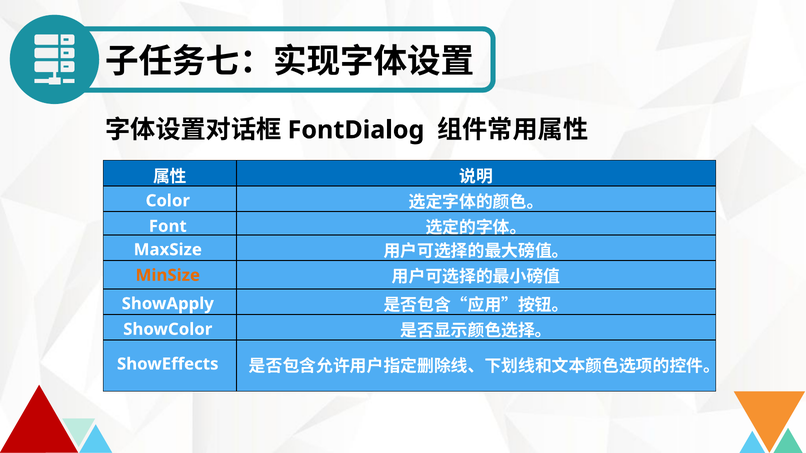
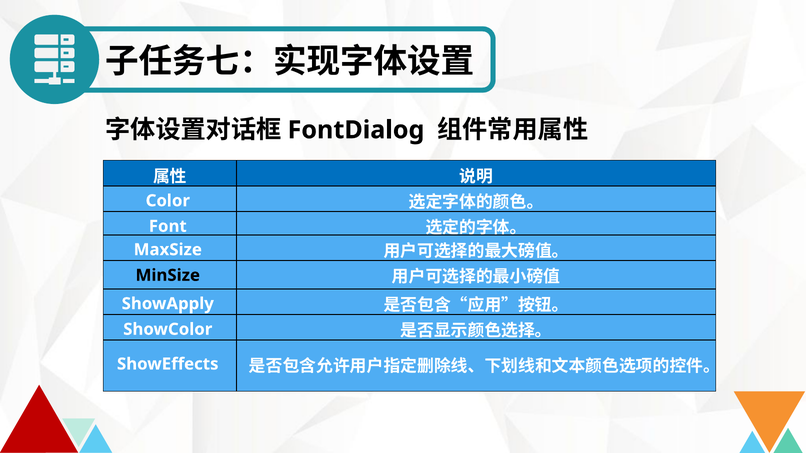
MinSize colour: orange -> black (168, 276)
